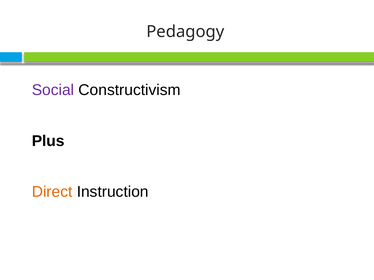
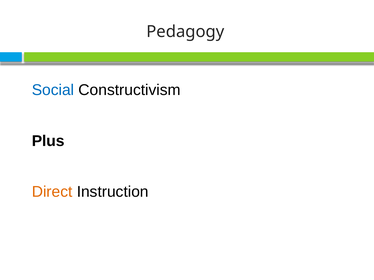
Social colour: purple -> blue (53, 90)
